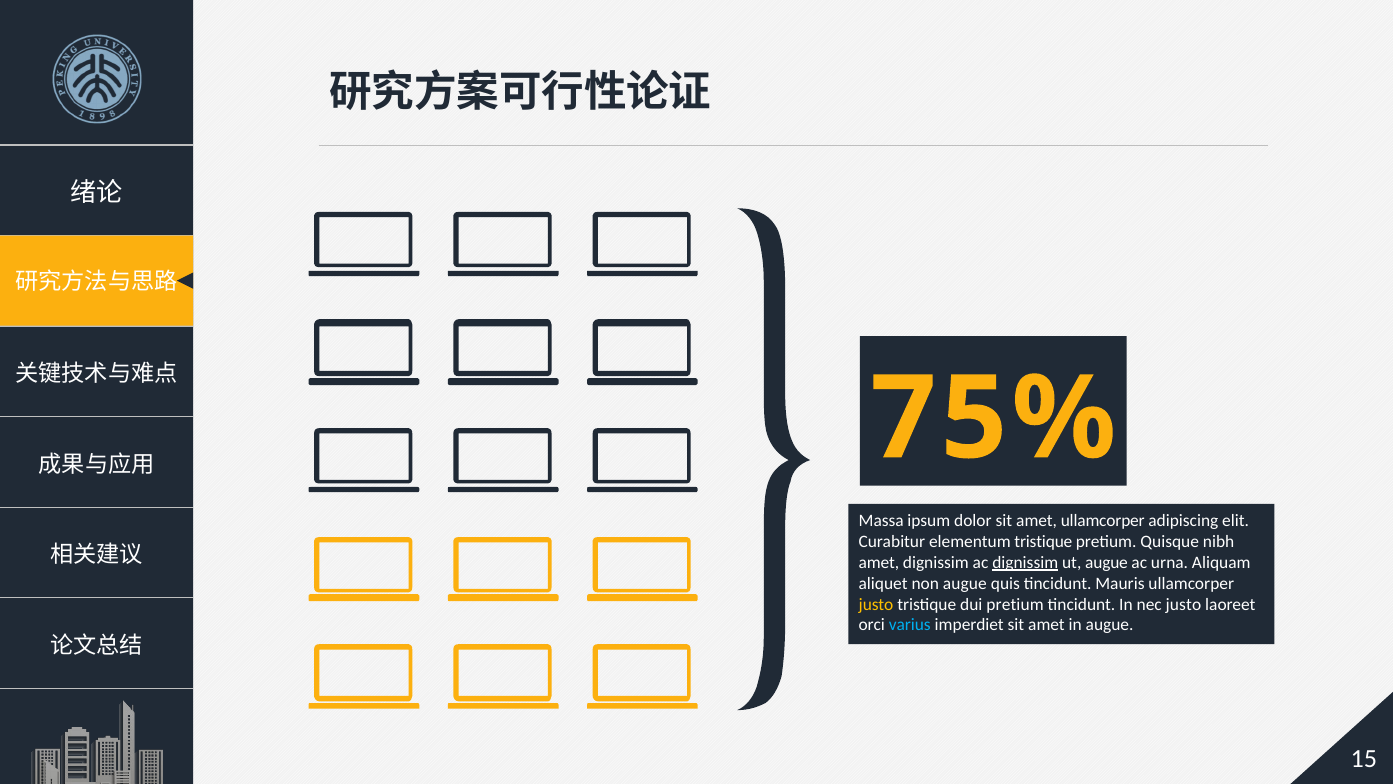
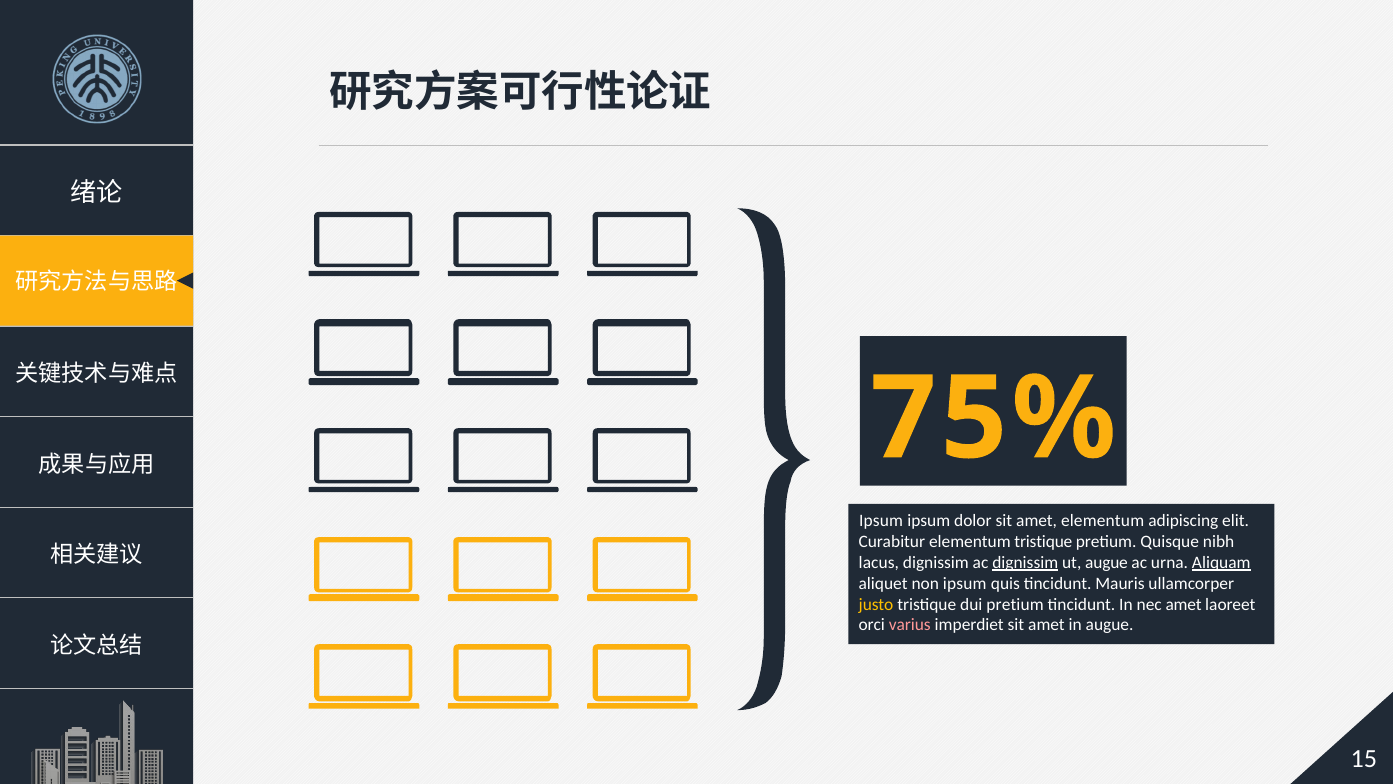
Massa: Massa -> Ipsum (881, 520)
amet ullamcorper: ullamcorper -> elementum (1103, 520)
amet: amet -> lacus (879, 562)
Aliquam underline: none -> present (1221, 562)
non augue: augue -> ipsum (965, 583)
nec justo: justo -> amet (1184, 604)
varius colour: light blue -> pink (910, 625)
